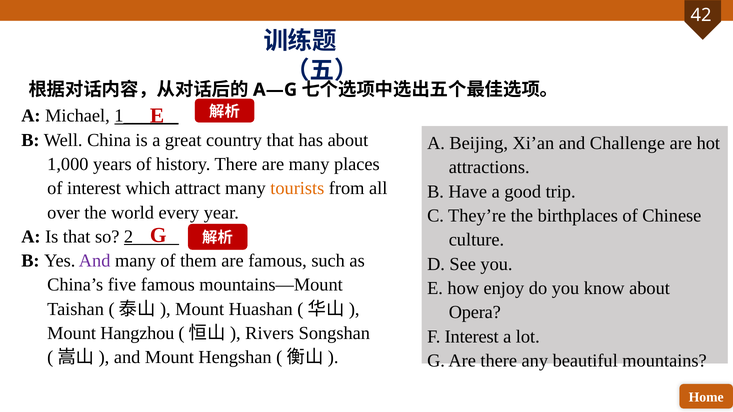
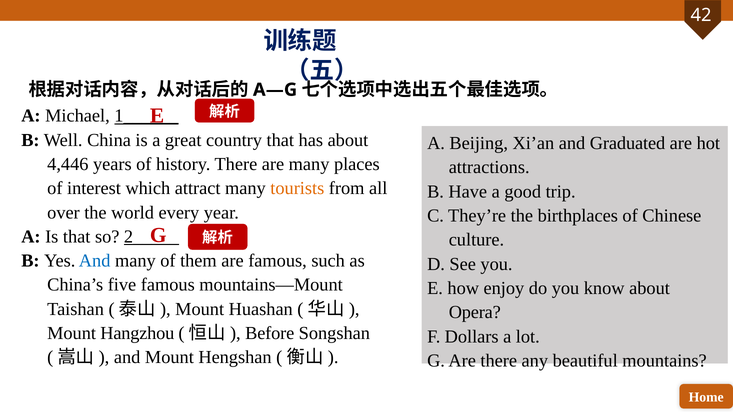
Challenge: Challenge -> Graduated (628, 143)
1,000: 1,000 -> 4,446 (68, 164)
And colour: purple -> blue (95, 261)
Rivers: Rivers -> Before (270, 334)
F Interest: Interest -> Dollars (472, 337)
